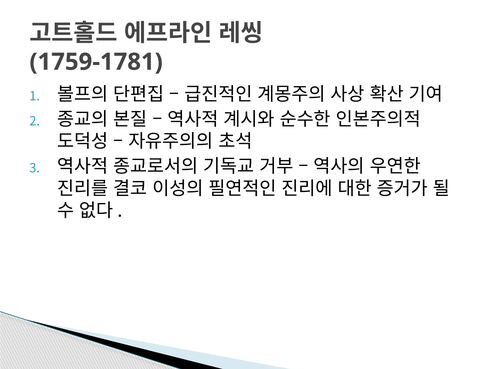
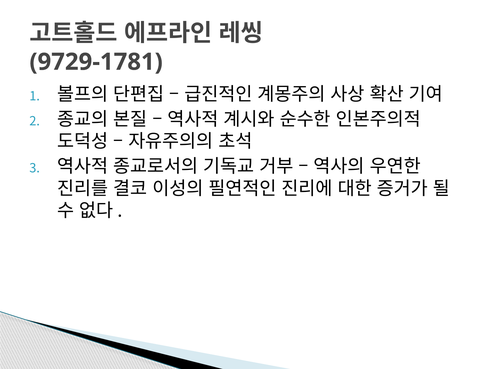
1759-1781: 1759-1781 -> 9729-1781 (96, 62)
